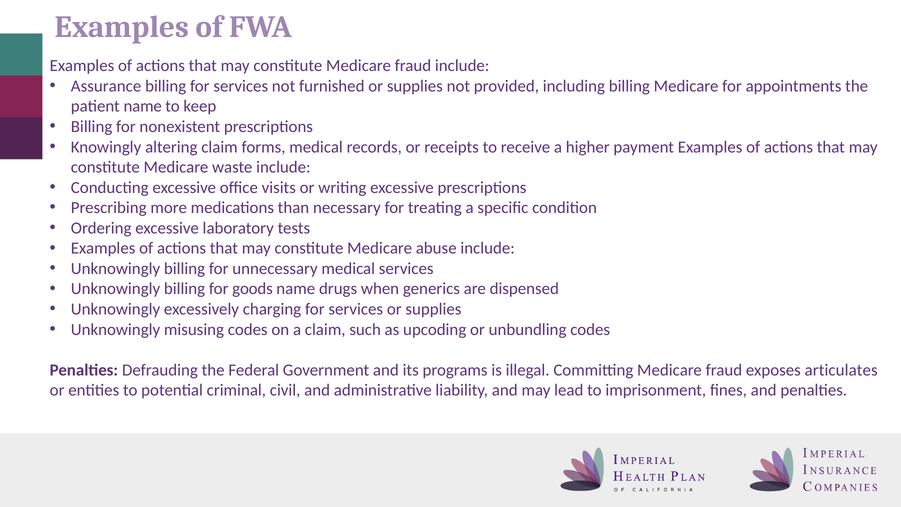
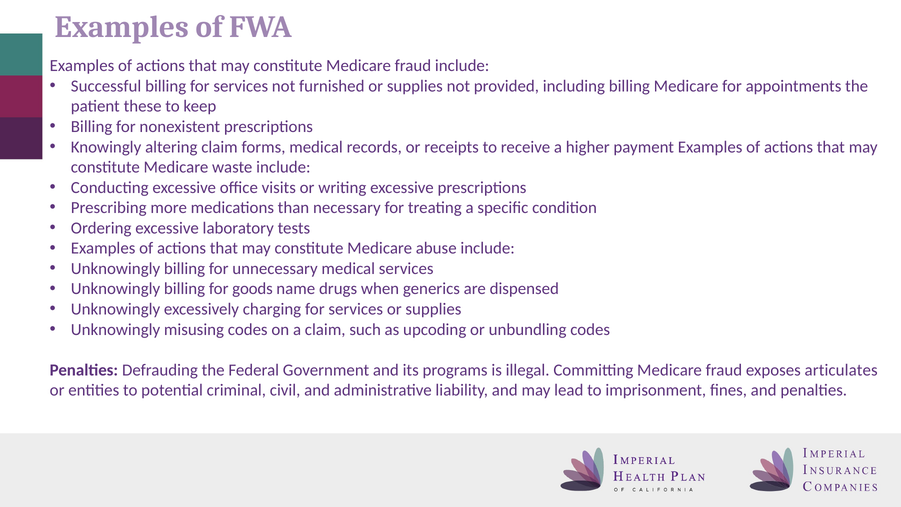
Assurance: Assurance -> Successful (106, 86)
patient name: name -> these (143, 106)
